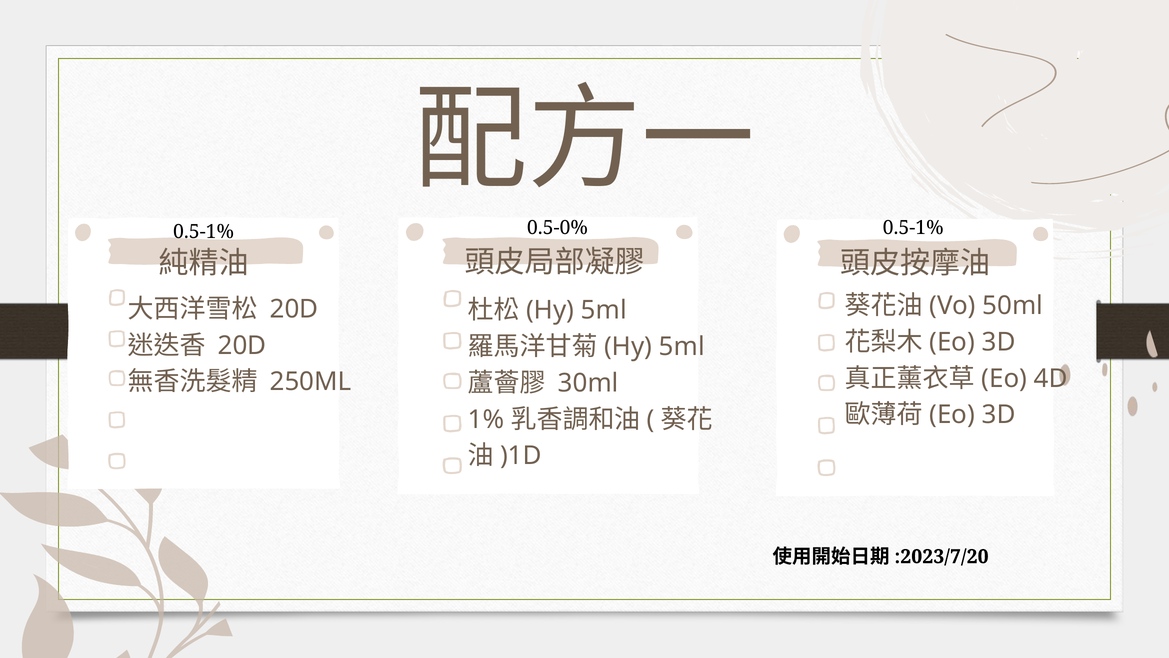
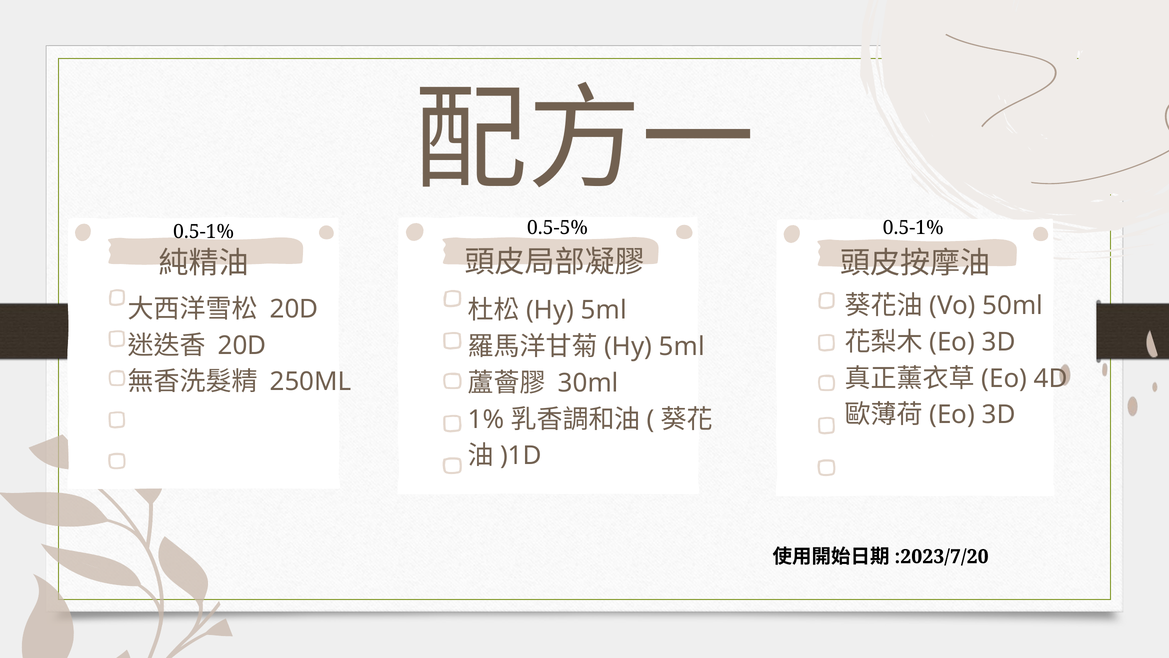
0.5-0%: 0.5-0% -> 0.5-5% (557, 228)
